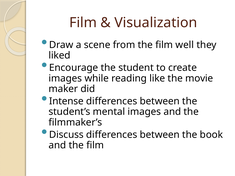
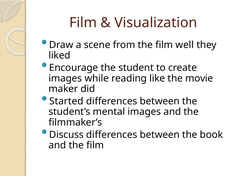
Intense: Intense -> Started (66, 101)
